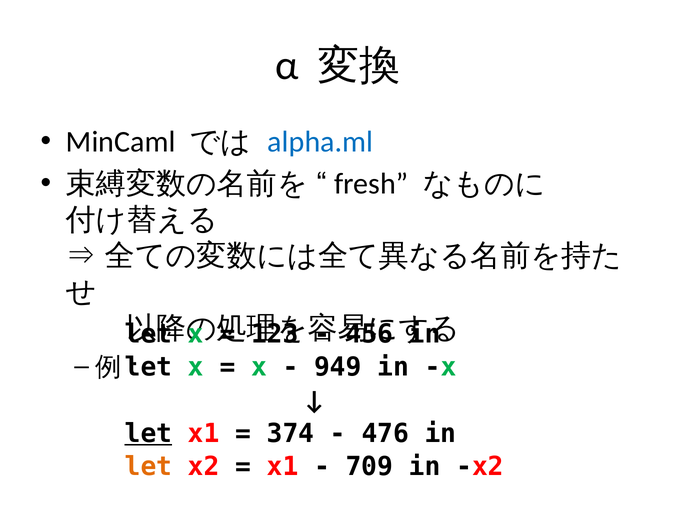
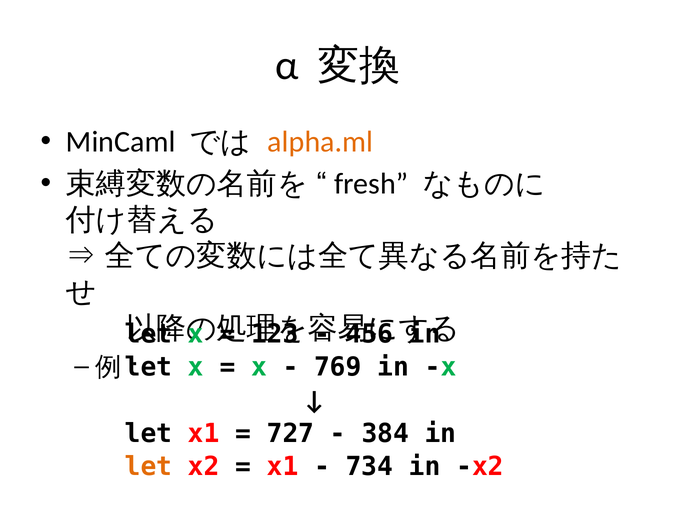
alpha.ml colour: blue -> orange (320, 142)
949: 949 -> 769 (338, 367)
let underline: present -> none (148, 434)
374: 374 -> 727 (291, 434)
476: 476 -> 384 (385, 434)
709: 709 -> 734 (369, 467)
